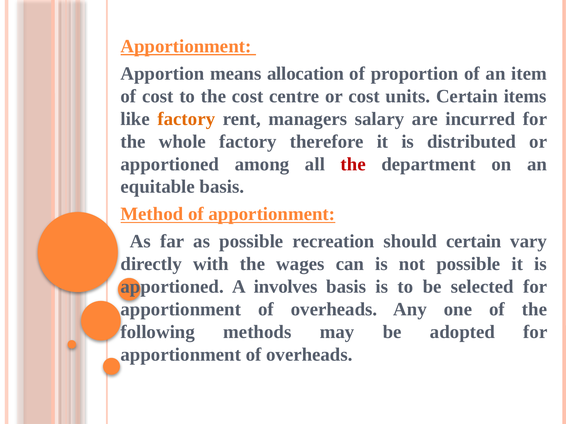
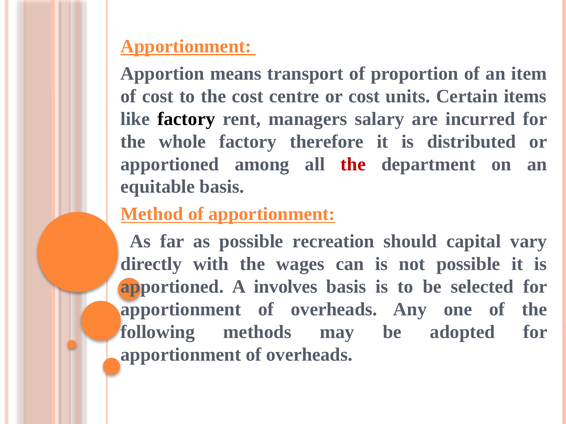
allocation: allocation -> transport (305, 74)
factory colour: orange -> black (186, 119)
should certain: certain -> capital (474, 242)
